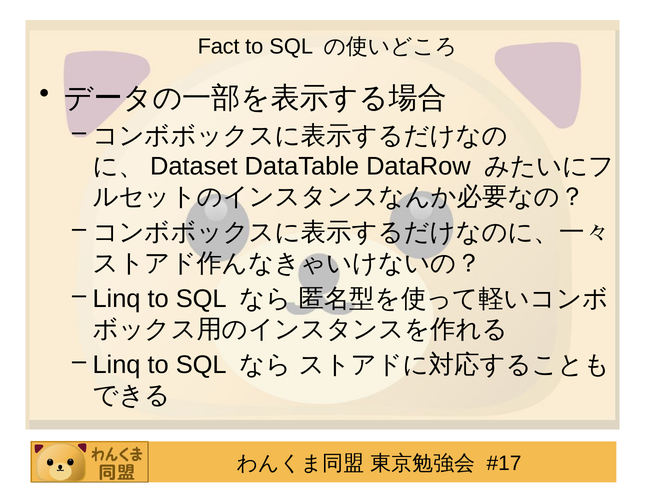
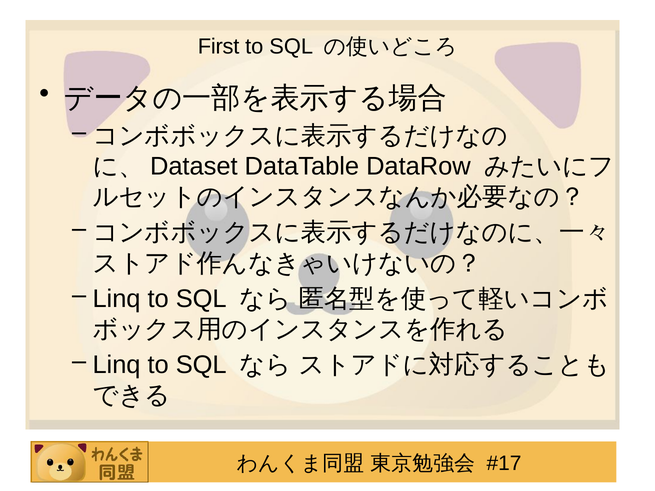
Fact: Fact -> First (219, 46)
